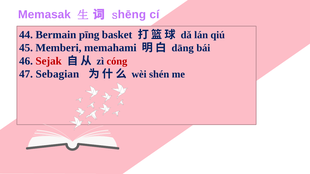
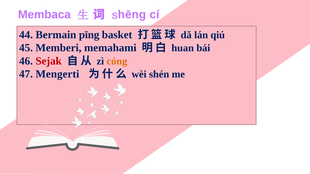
Memasak: Memasak -> Membaca (44, 15)
dāng: dāng -> huan (183, 48)
cóng colour: red -> orange (117, 61)
Sebagian: Sebagian -> Mengerti (57, 74)
